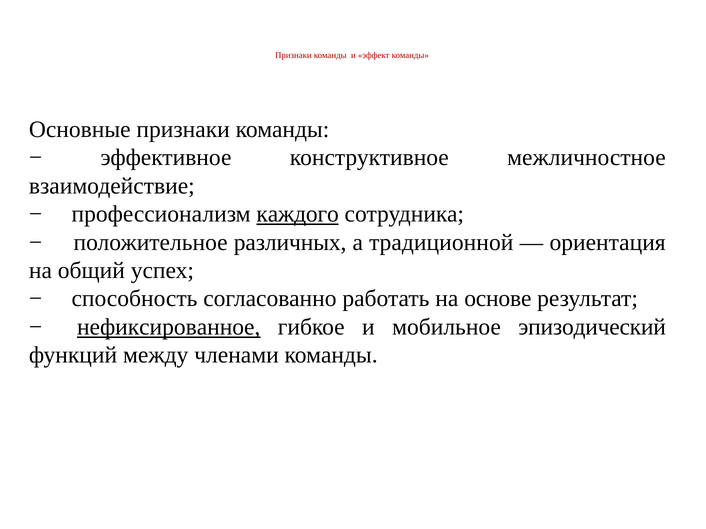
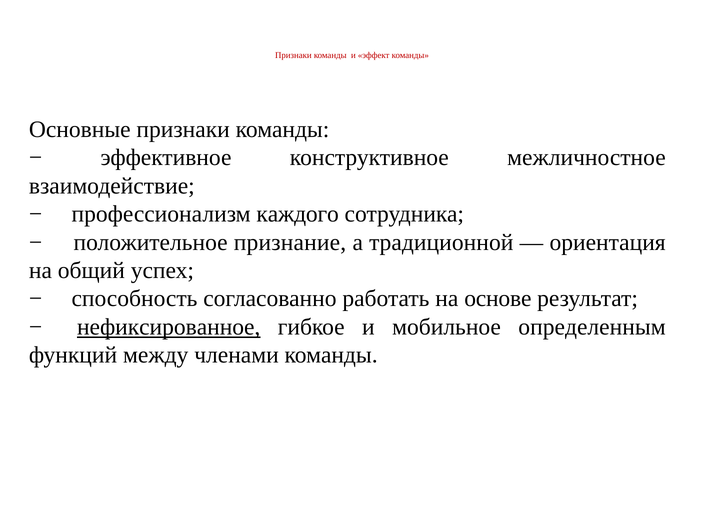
каждого underline: present -> none (298, 214)
различных: различных -> признание (290, 243)
эпизодический: эпизодический -> определенным (592, 327)
